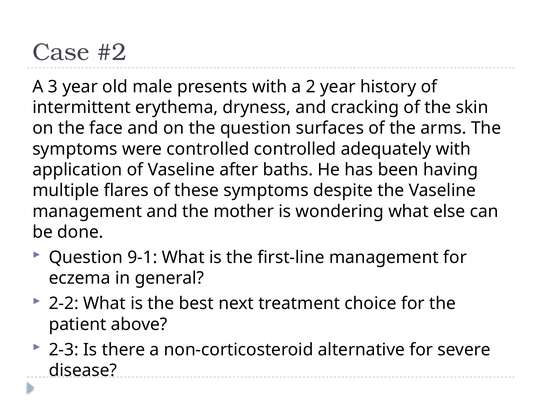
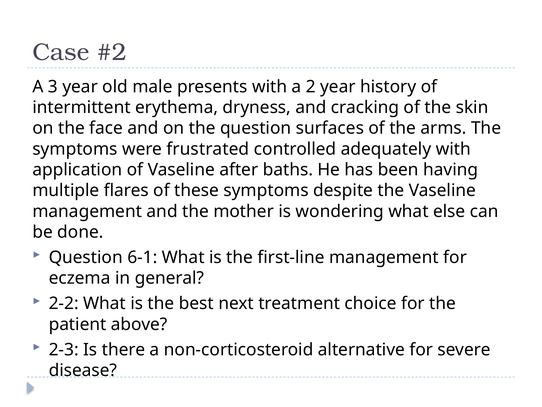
were controlled: controlled -> frustrated (208, 149)
9-1: 9-1 -> 6-1 (142, 257)
